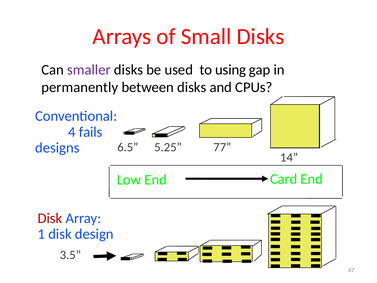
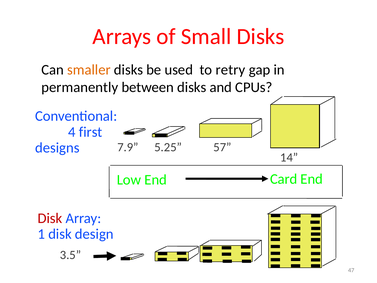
smaller colour: purple -> orange (89, 70)
using: using -> retry (230, 70)
fails: fails -> first (91, 132)
6.5: 6.5 -> 7.9 (128, 147)
77: 77 -> 57 (222, 147)
